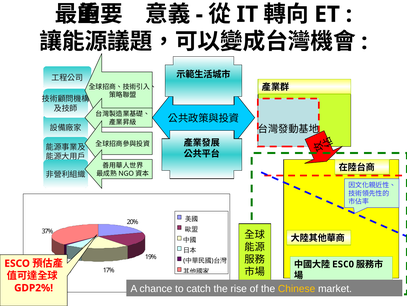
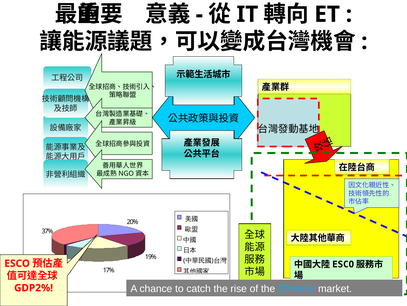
Chinese colour: yellow -> light blue (297, 288)
